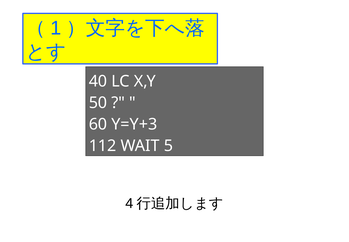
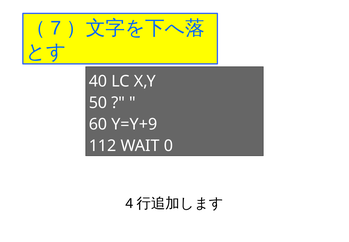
1: 1 -> 7 (56, 28)
Y=Y+3: Y=Y+3 -> Y=Y+9 (134, 124)
5: 5 -> 0 (168, 145)
